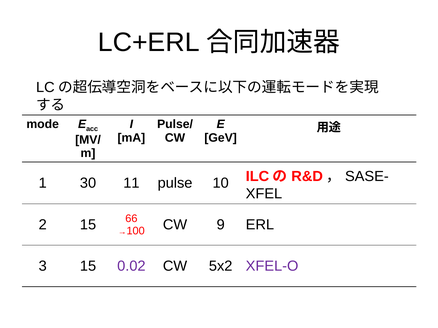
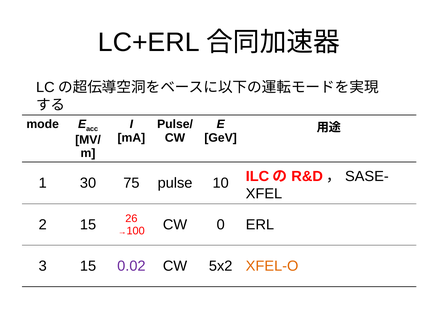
11: 11 -> 75 (131, 183)
66: 66 -> 26 (131, 219)
9: 9 -> 0 (221, 225)
XFEL-O colour: purple -> orange (272, 267)
